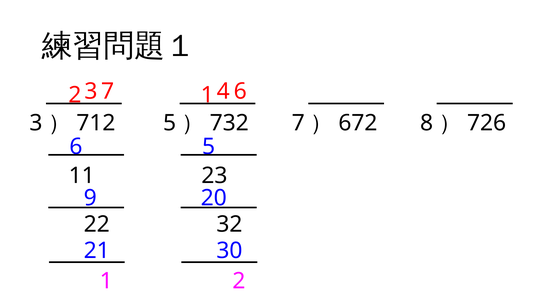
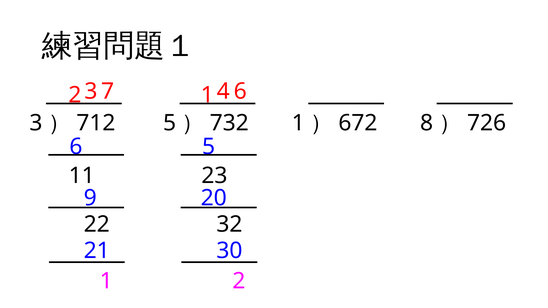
7: 7 -> 1 (298, 123)
